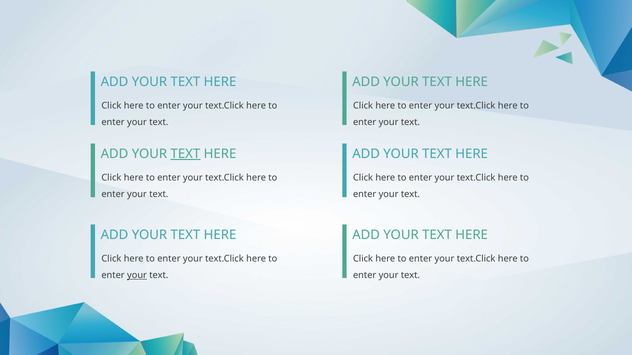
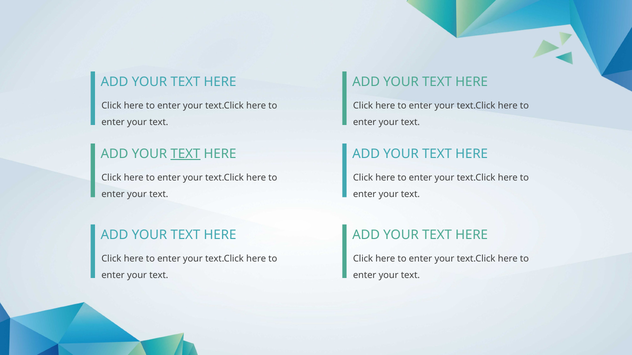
your underline: present -> none (137, 276)
